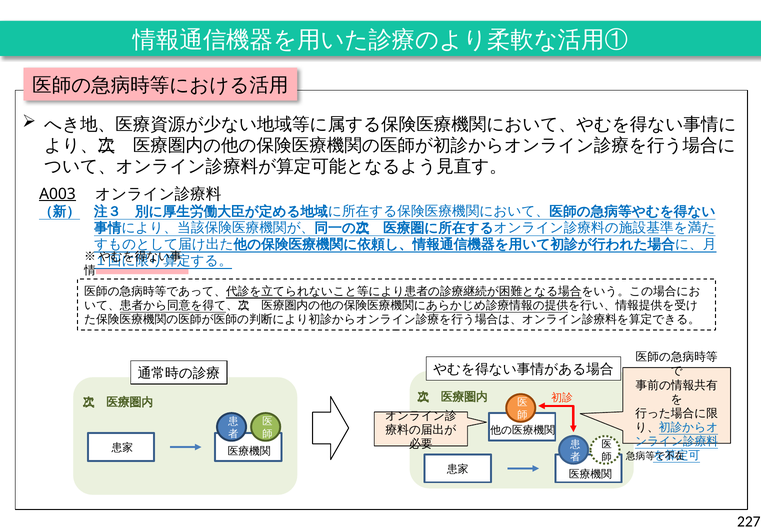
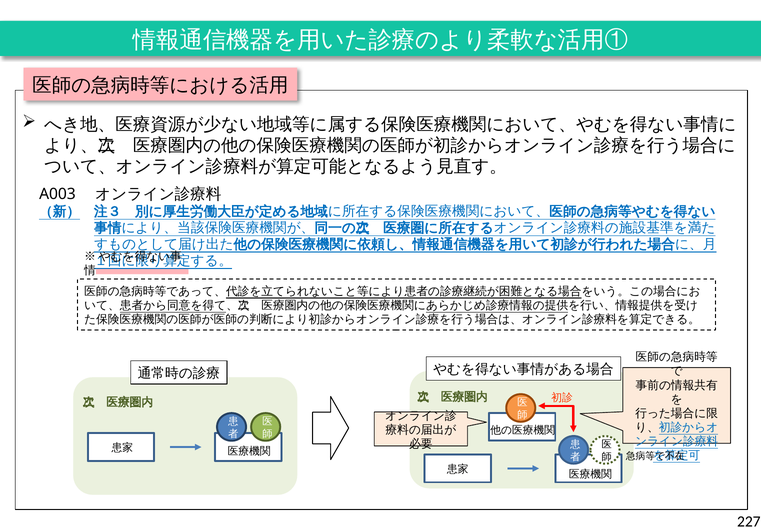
A003 underline: present -> none (57, 194)
